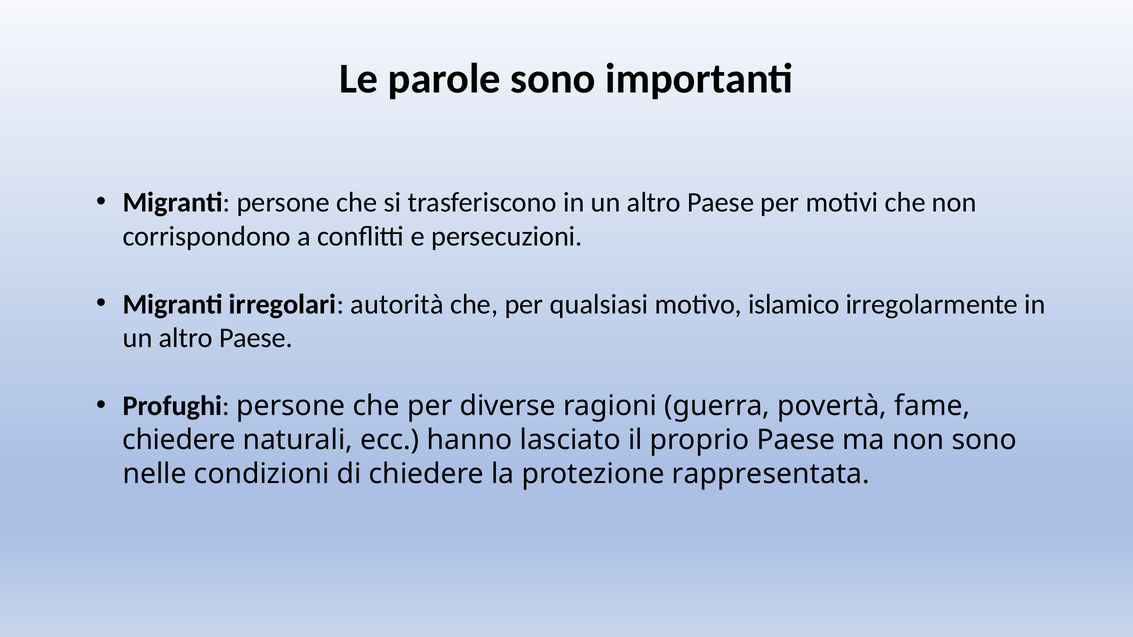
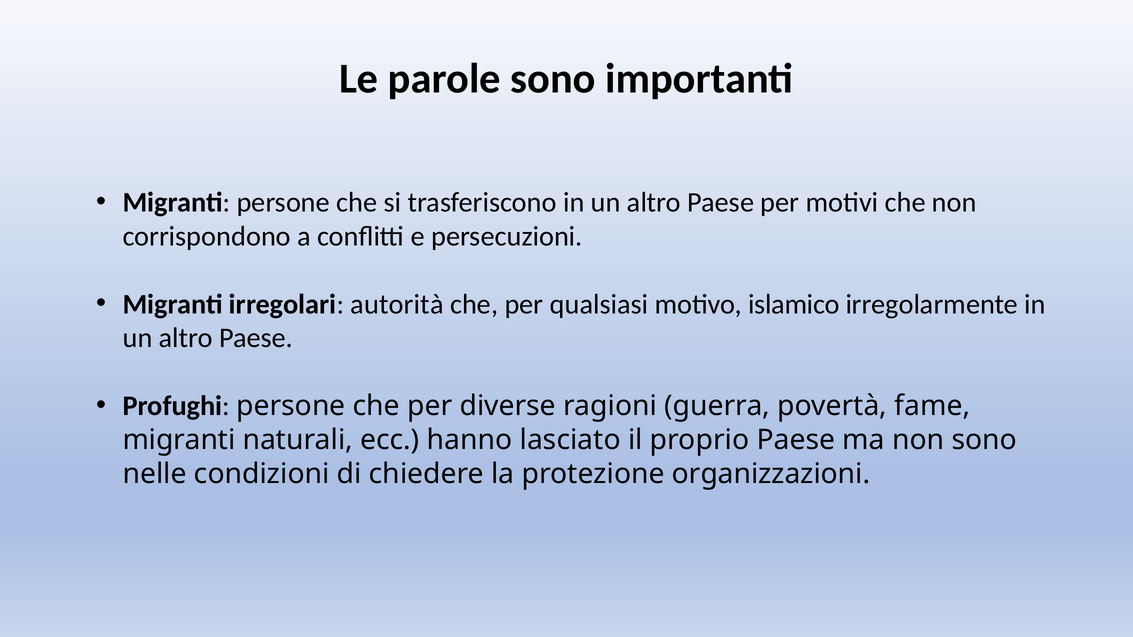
chiedere: chiedere -> migranti (179, 440)
rappresentata: rappresentata -> organizzazioni (771, 474)
